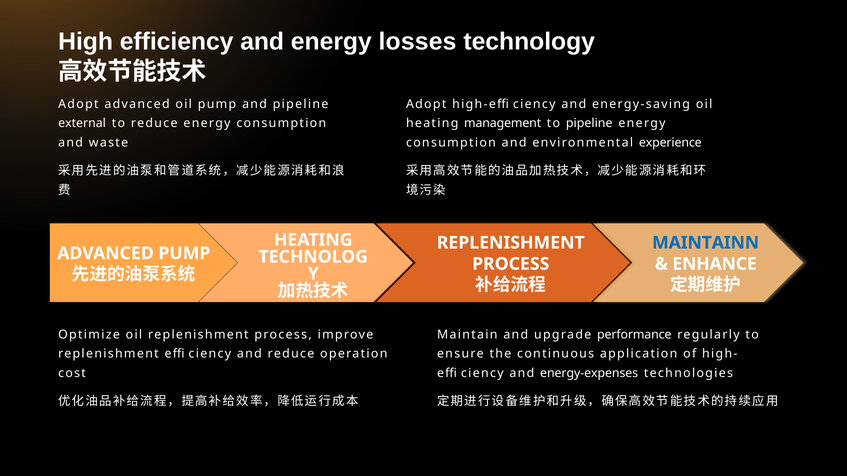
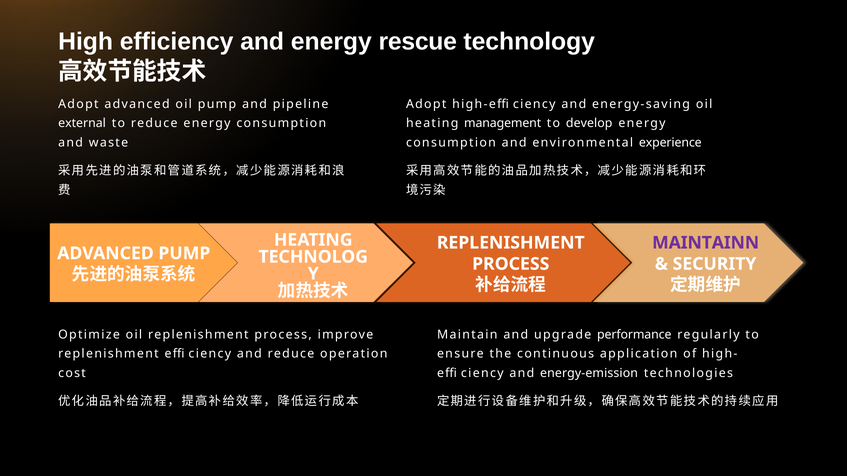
losses: losses -> rescue (418, 42)
to pipeline: pipeline -> develop (589, 123)
MAINTAINN colour: blue -> purple (706, 243)
ENHANCE: ENHANCE -> SECURITY (714, 264)
energy-expenses: energy-expenses -> energy-emission (589, 373)
